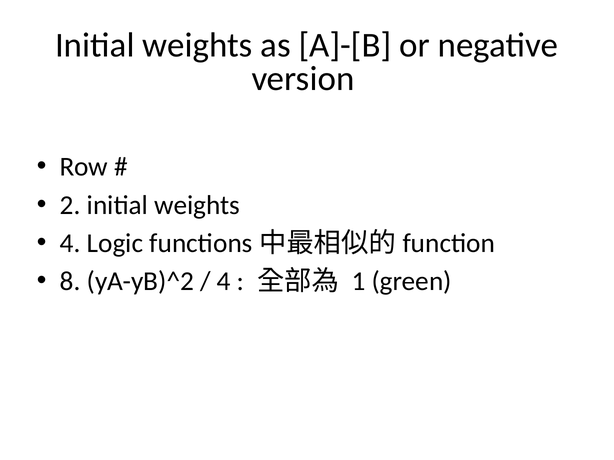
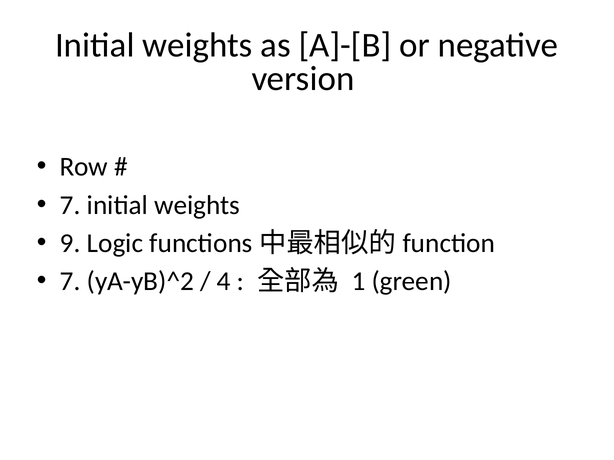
2: 2 -> 7 (70, 205)
4: 4 -> 9 (70, 243)
8: 8 -> 7 (70, 282)
